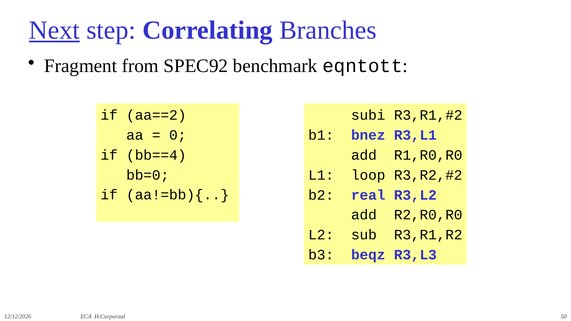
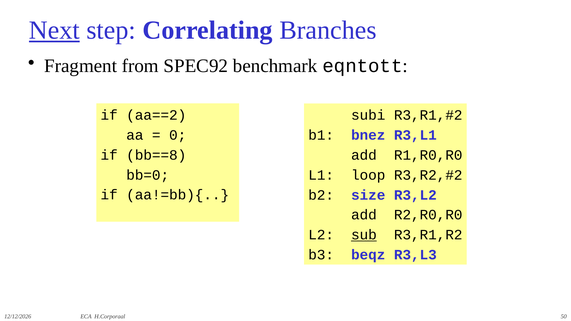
bb==4: bb==4 -> bb==8 (156, 155)
real: real -> size (368, 195)
sub underline: none -> present (364, 235)
